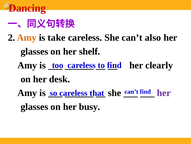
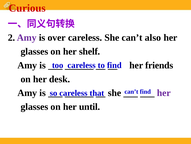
Dancing: Dancing -> Curious (27, 8)
Amy colour: orange -> purple (27, 37)
take: take -> over (57, 37)
clearly: clearly -> friends (159, 65)
busy: busy -> until (90, 106)
